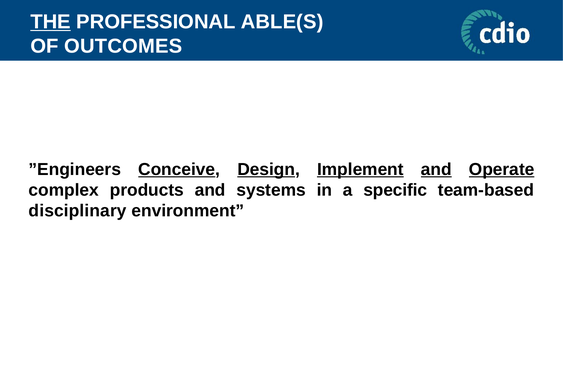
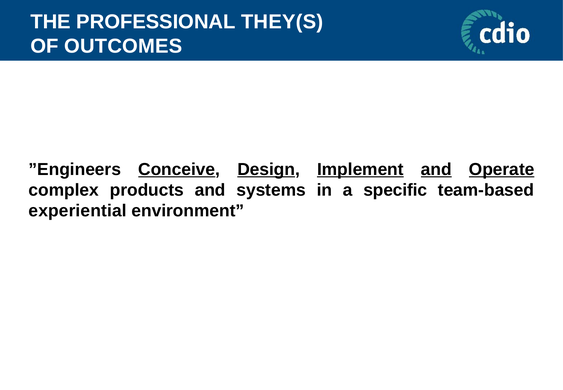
THE underline: present -> none (51, 22)
ABLE(S: ABLE(S -> THEY(S (282, 22)
disciplinary: disciplinary -> experiential (78, 211)
